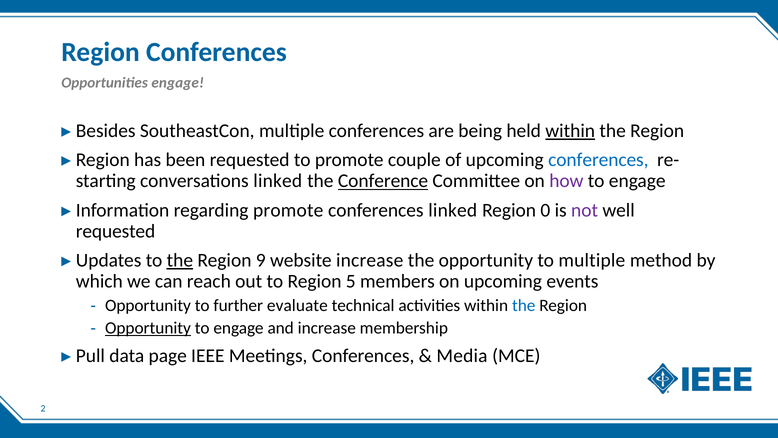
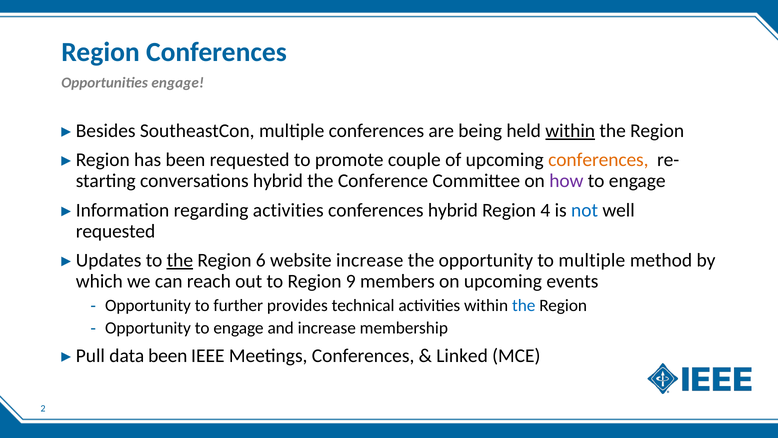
conferences colour: blue -> orange (598, 160)
conversations linked: linked -> hybrid (278, 181)
Conference underline: present -> none (383, 181)
regarding promote: promote -> activities (288, 210)
conferences linked: linked -> hybrid (453, 210)
0: 0 -> 4 (545, 210)
not colour: purple -> blue (585, 210)
9: 9 -> 6 (261, 260)
5: 5 -> 9 (351, 281)
evaluate: evaluate -> provides (297, 305)
Opportunity underline: present -> none (148, 328)
data page: page -> been (168, 356)
Media: Media -> Linked (462, 356)
